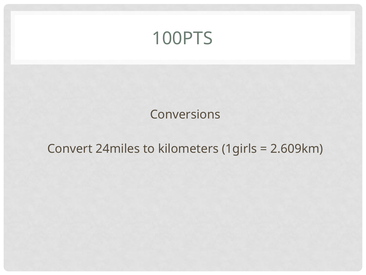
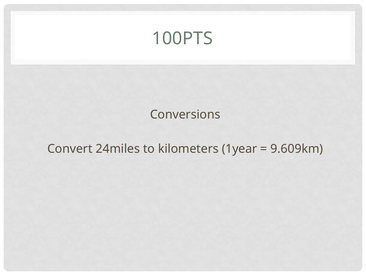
1girls: 1girls -> 1year (239, 148)
2.609km: 2.609km -> 9.609km (297, 148)
